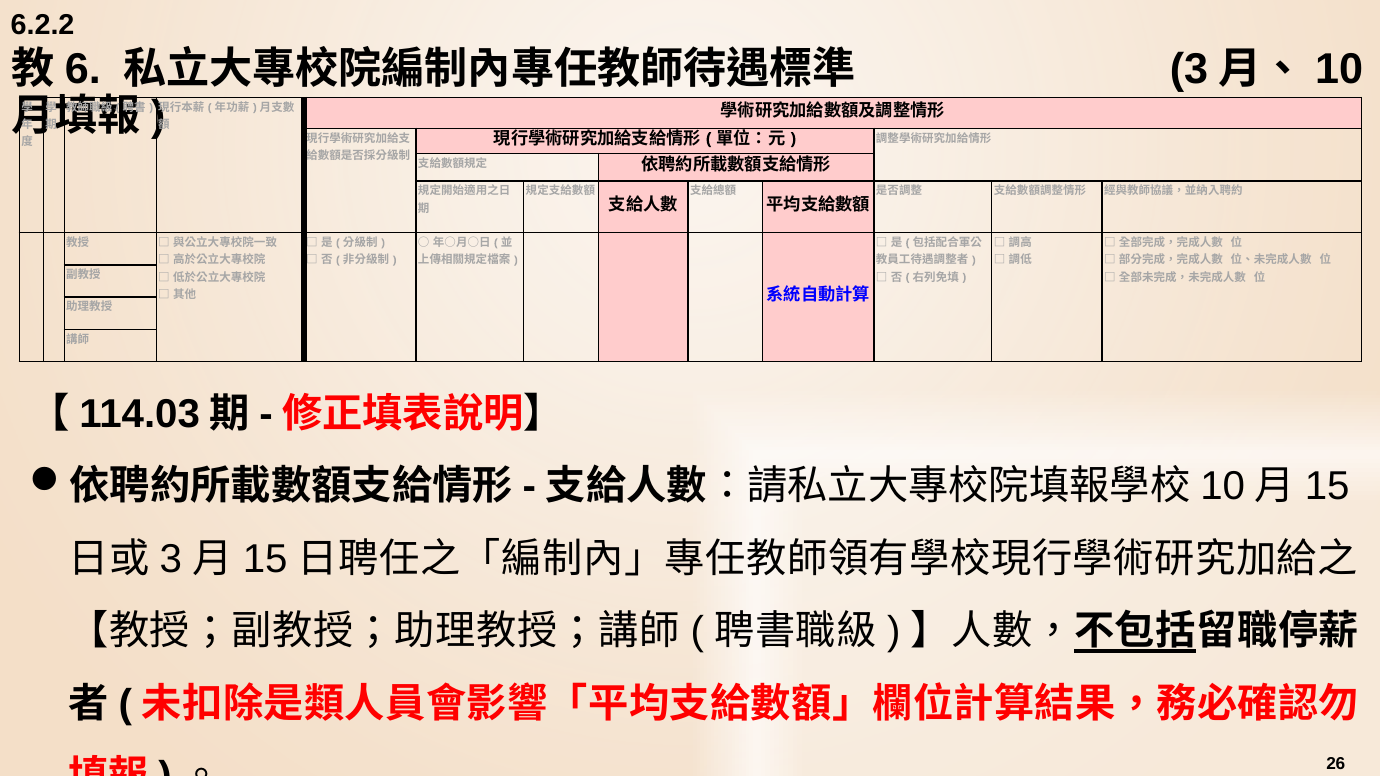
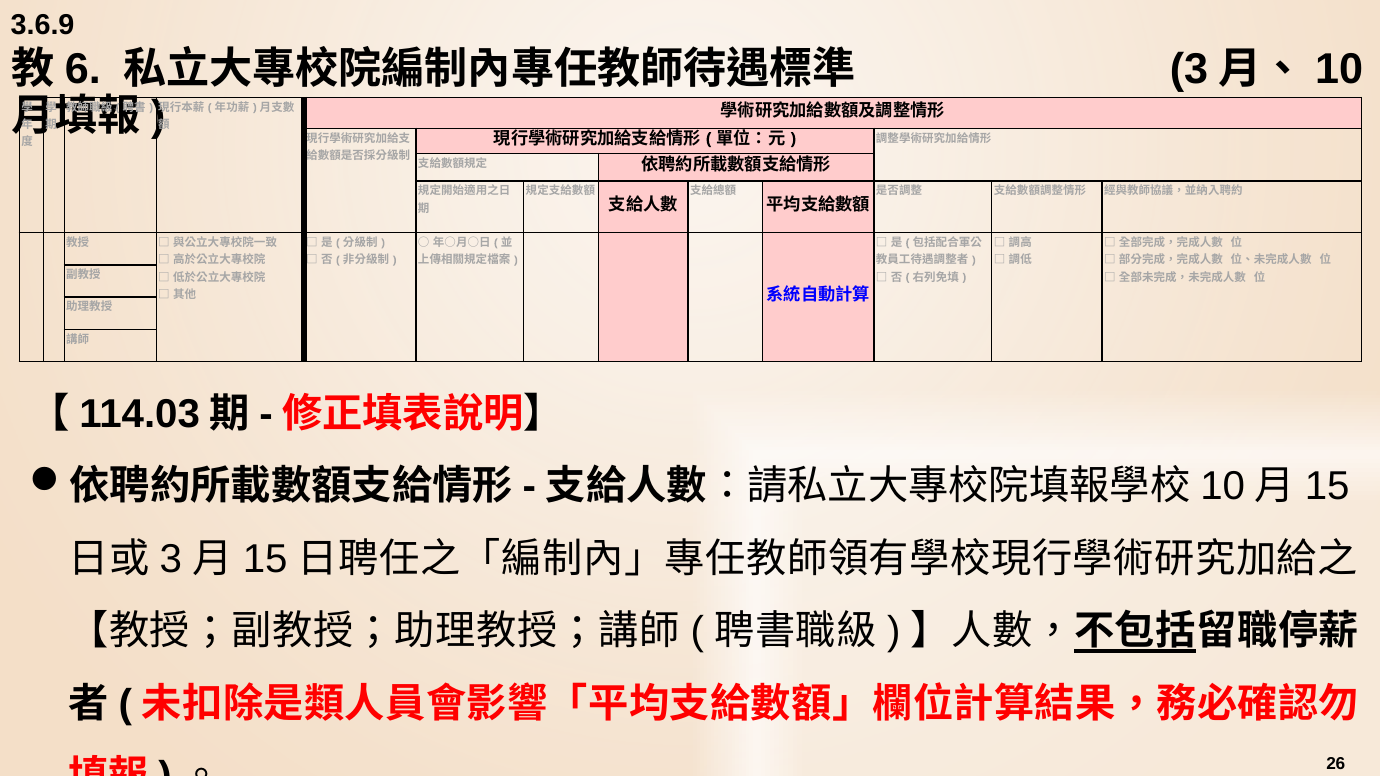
6.2.2: 6.2.2 -> 3.6.9 (43, 25)
